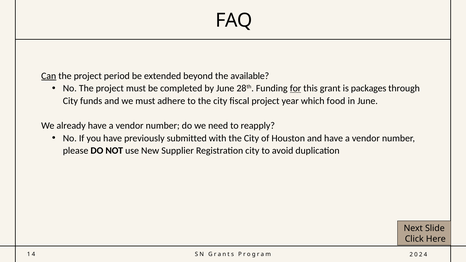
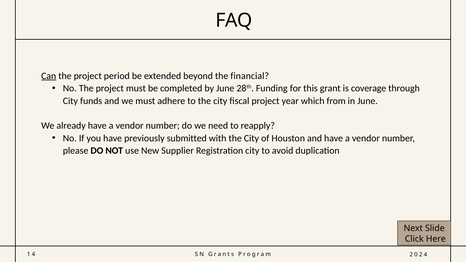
available: available -> financial (250, 76)
for underline: present -> none (296, 88)
packages: packages -> coverage (369, 88)
food: food -> from (336, 101)
